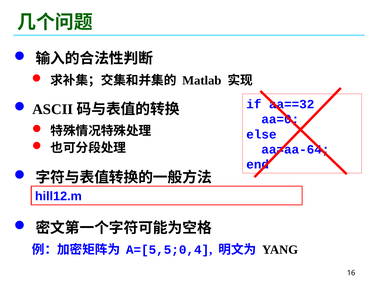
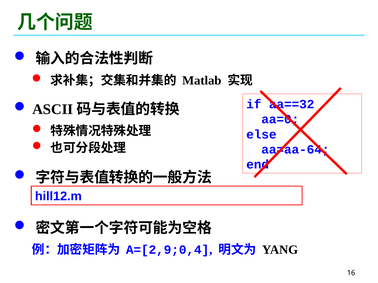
A=[5,5;0,4: A=[5,5;0,4 -> A=[2,9;0,4 (168, 250)
